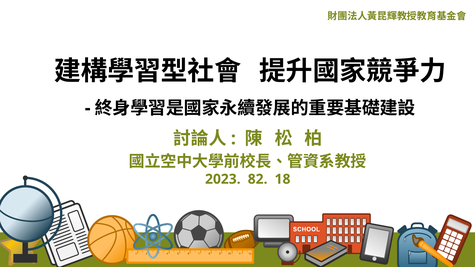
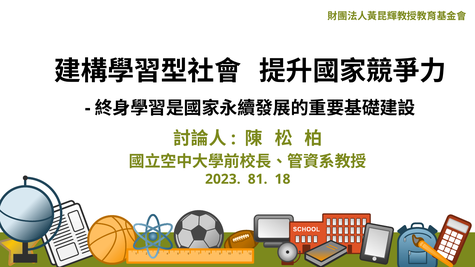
82: 82 -> 81 (258, 179)
